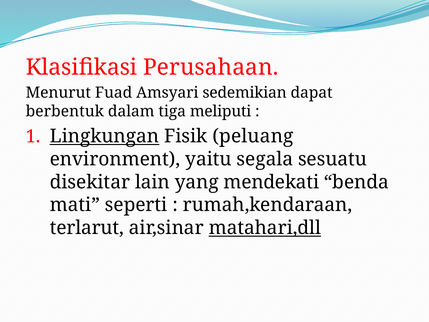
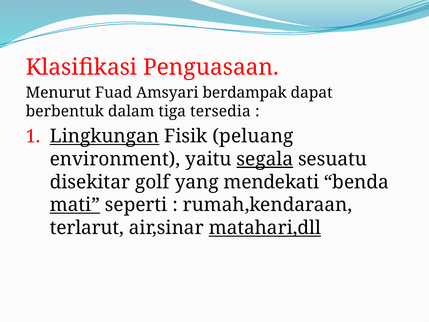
Perusahaan: Perusahaan -> Penguasaan (211, 67)
sedemikian: sedemikian -> berdampak (245, 93)
meliputi: meliputi -> tersedia (220, 111)
segala underline: none -> present (265, 159)
lain: lain -> golf (152, 182)
mati underline: none -> present (75, 205)
